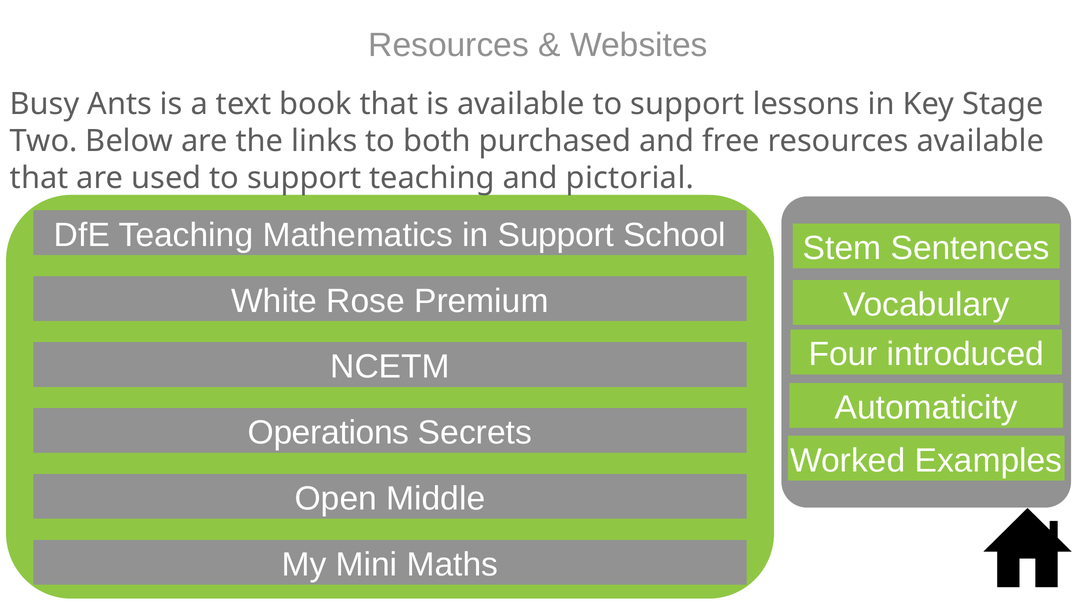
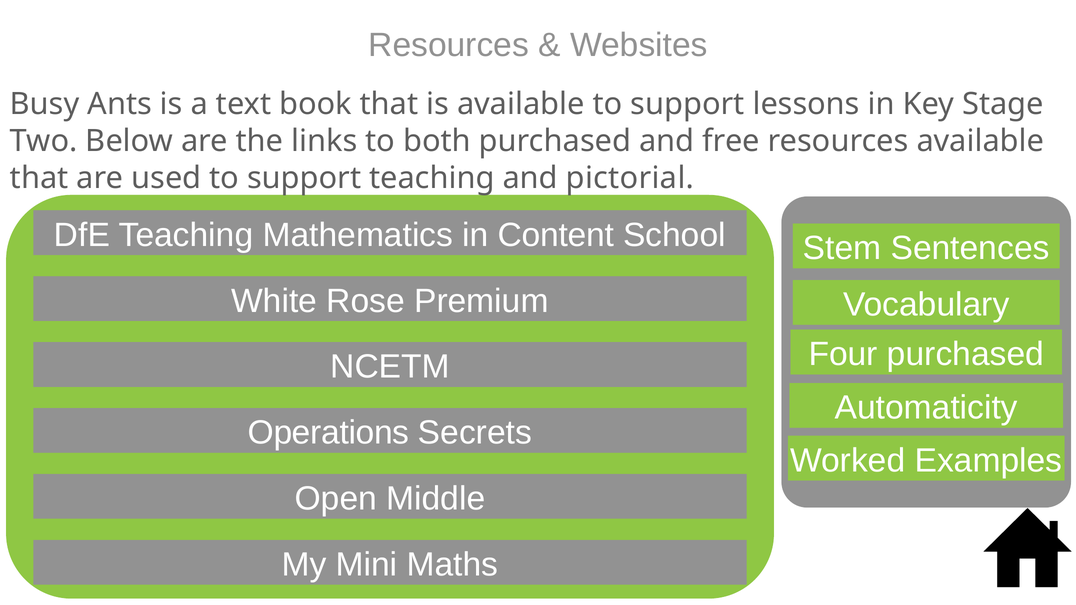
in Support: Support -> Content (556, 235)
Four introduced: introduced -> purchased (965, 355)
